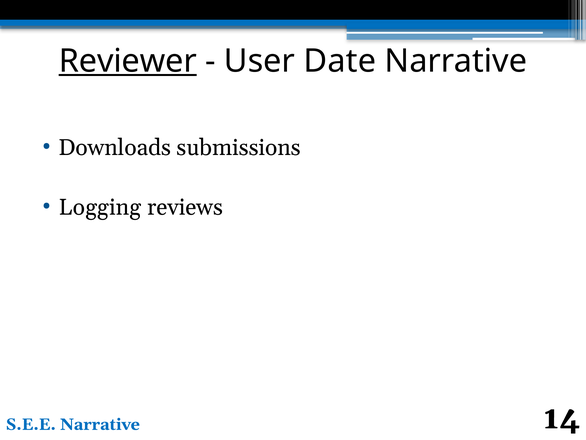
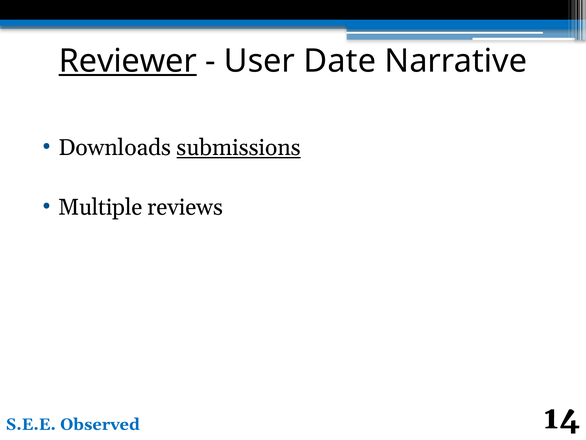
submissions underline: none -> present (239, 148)
Logging: Logging -> Multiple (100, 207)
S.E.E Narrative: Narrative -> Observed (100, 424)
